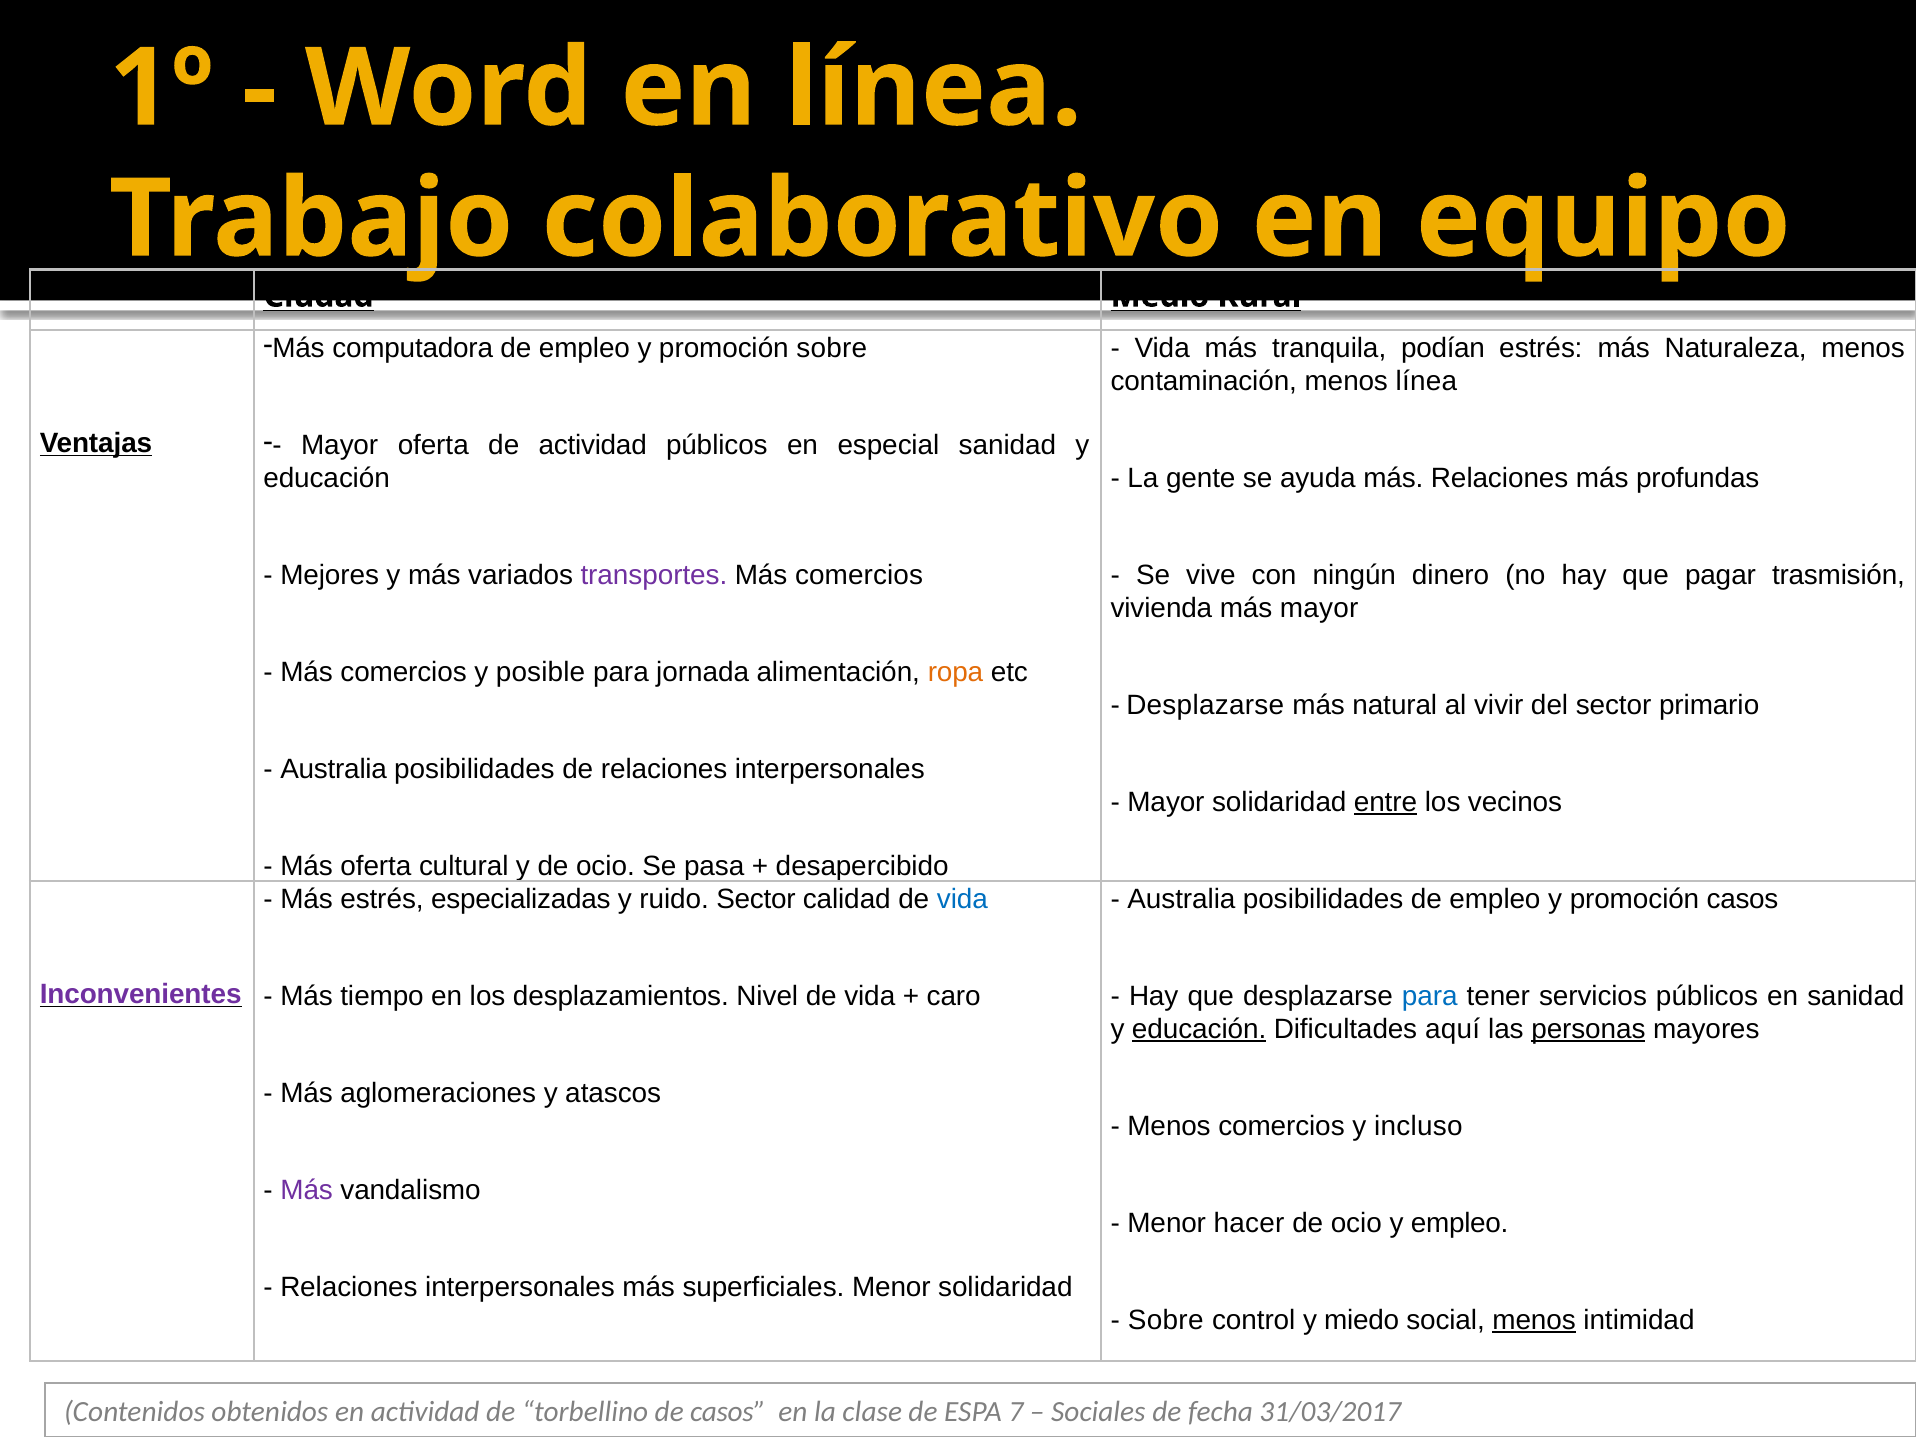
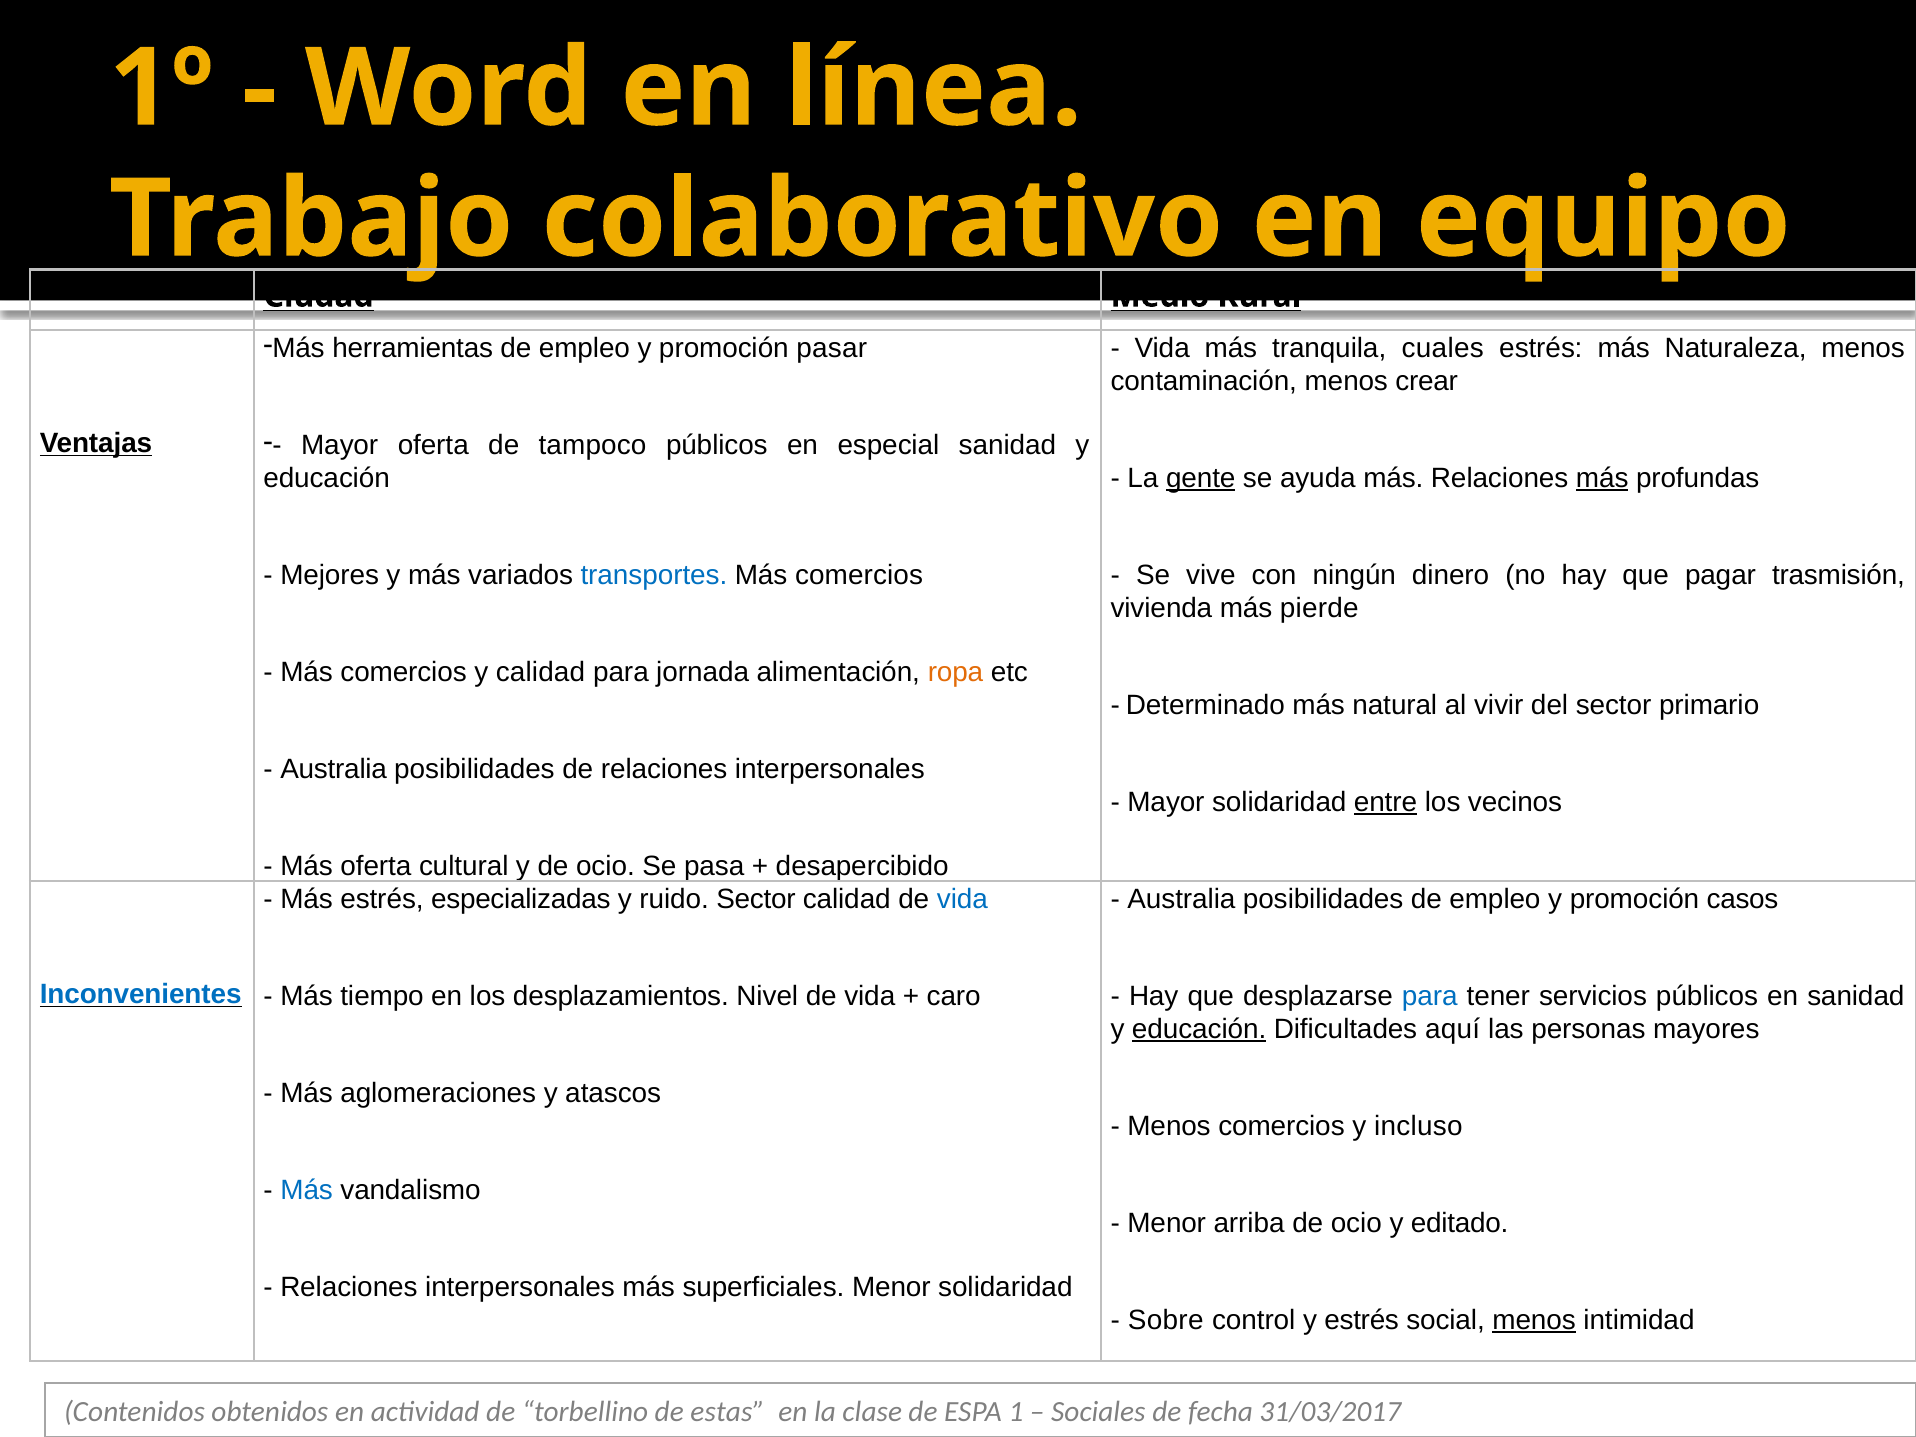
computadora: computadora -> herramientas (413, 348)
promoción sobre: sobre -> pasar (832, 348)
podían: podían -> cuales (1443, 348)
menos línea: línea -> crear (1427, 381)
de actividad: actividad -> tampoco (593, 445)
gente underline: none -> present (1201, 478)
más underline: none -> present (1602, 478)
transportes colour: purple -> blue (654, 575)
más mayor: mayor -> pierde (1319, 608)
y posible: posible -> calidad (540, 672)
Desplazarse: Desplazarse -> Determinado (1205, 705)
Inconvenientes colour: purple -> blue (141, 994)
personas underline: present -> none (1588, 1029)
Más colour: purple -> blue (307, 1190)
hacer: hacer -> arriba (1249, 1223)
y empleo: empleo -> editado (1460, 1223)
y miedo: miedo -> estrés (1362, 1320)
de casos: casos -> estas (728, 1412)
7: 7 -> 1 (1016, 1412)
